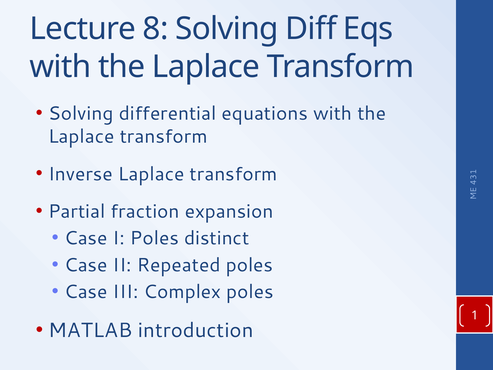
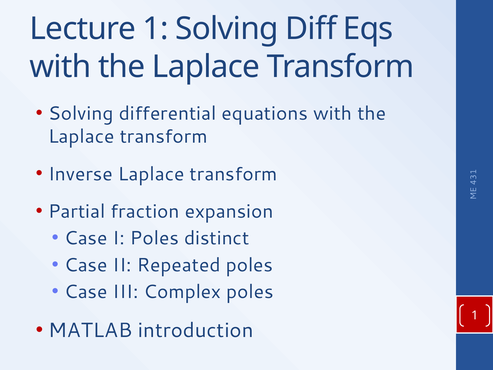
Lecture 8: 8 -> 1 (156, 29)
